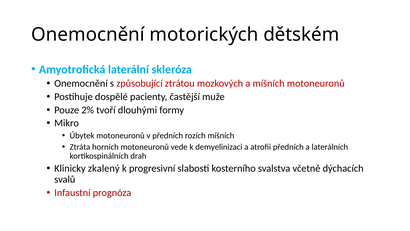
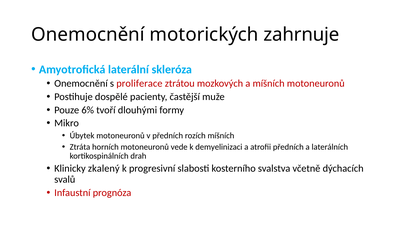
dětském: dětském -> zahrnuje (301, 34)
způsobující: způsobující -> proliferace (139, 83)
2%: 2% -> 6% (88, 110)
